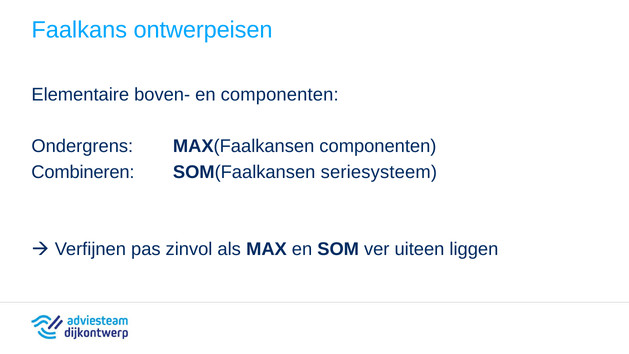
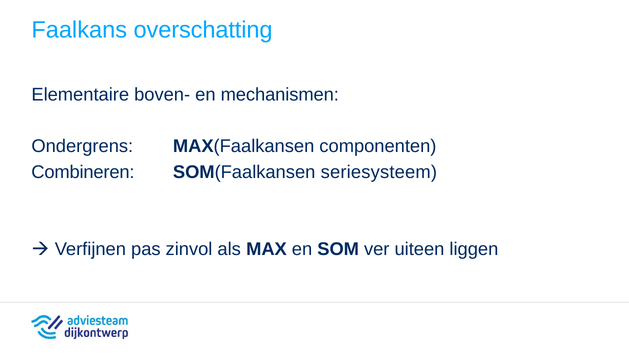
ontwerpeisen: ontwerpeisen -> overschatting (203, 30)
en componenten: componenten -> mechanismen (280, 95)
